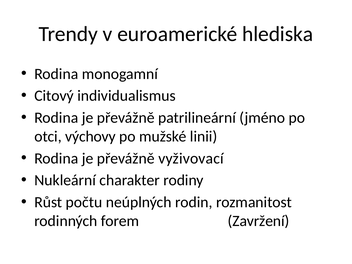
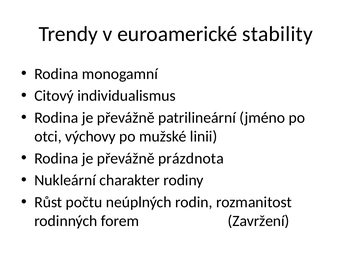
hlediska: hlediska -> stability (277, 34)
vyživovací: vyživovací -> prázdnota (191, 158)
